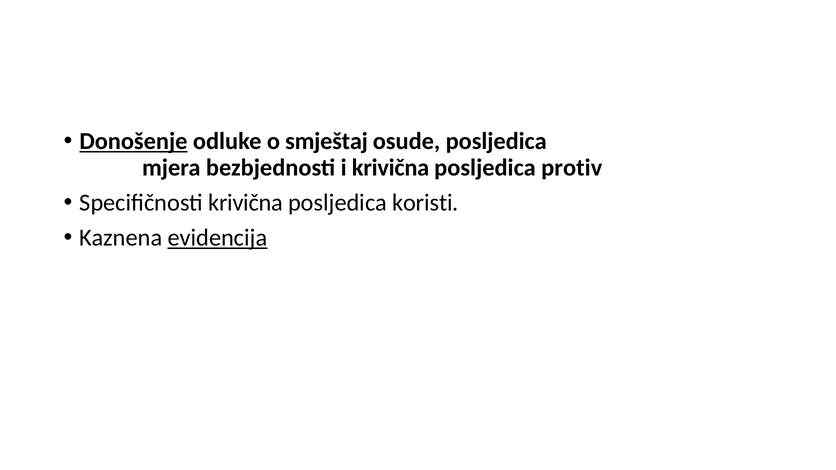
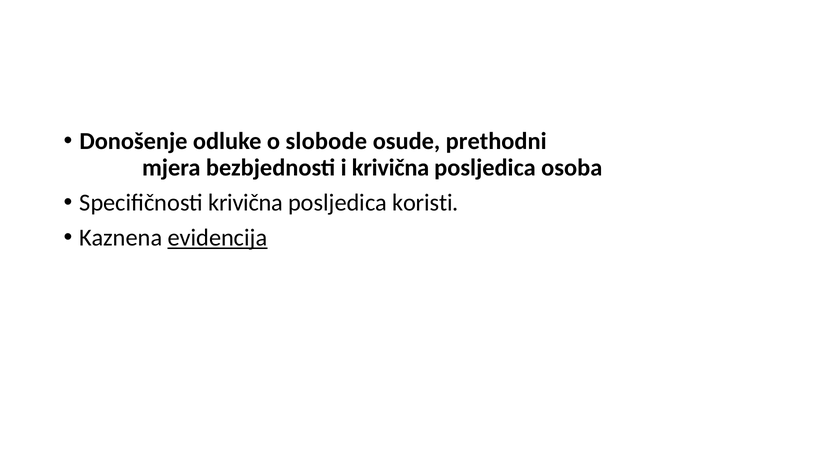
Donošenje underline: present -> none (133, 141)
smještaj: smještaj -> slobode (326, 141)
osude posljedica: posljedica -> prethodni (496, 141)
protiv: protiv -> osoba (572, 168)
